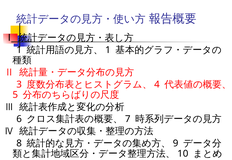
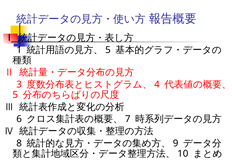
1: 1 -> 5 (108, 50)
